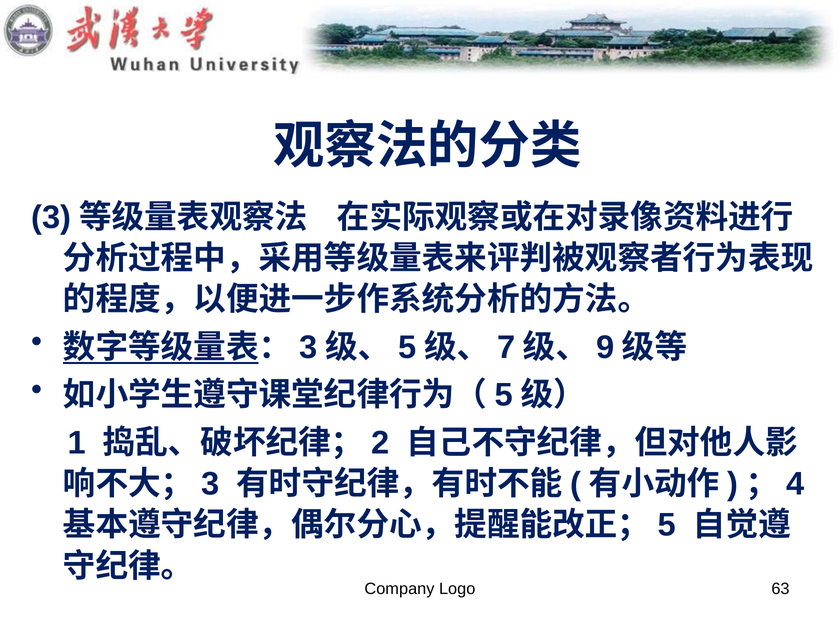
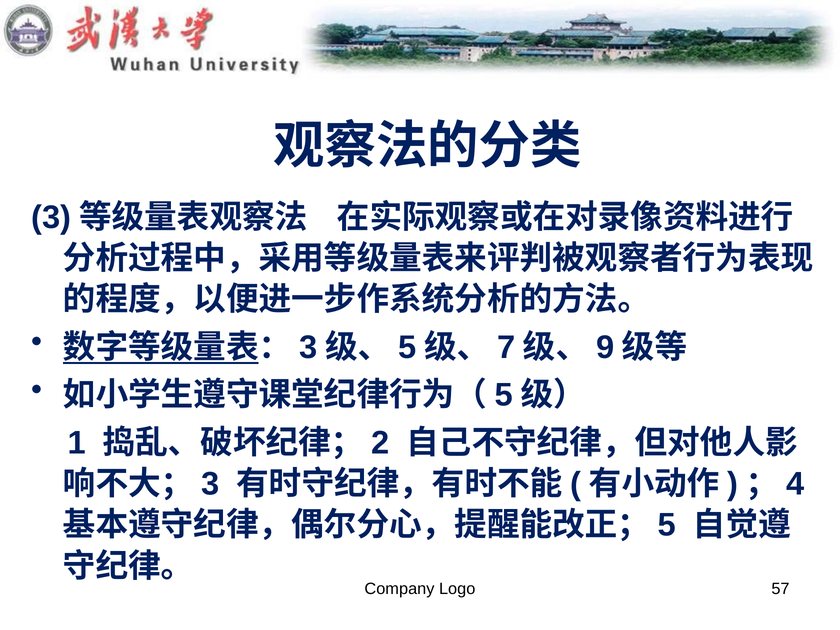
63: 63 -> 57 (780, 589)
